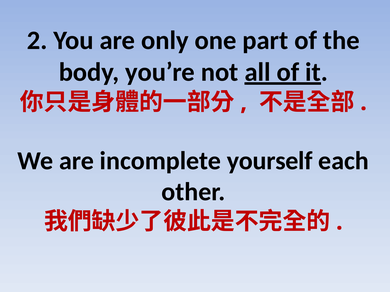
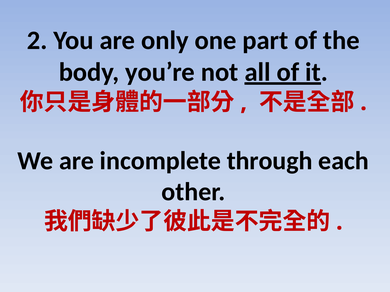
yourself: yourself -> through (270, 161)
